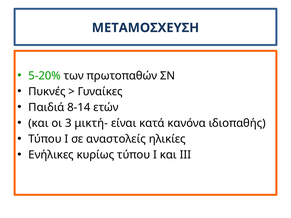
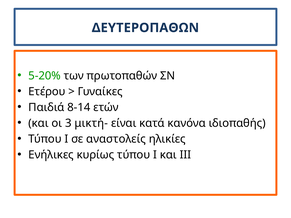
ΜΕΤΑΜΟΣΧΕΥΣΗ: ΜΕΤΑΜΟΣΧΕΥΣΗ -> ΔΕΥΤΕΡΟΠΑΘΩΝ (145, 28)
Πυκνές: Πυκνές -> Ετέρου (47, 92)
